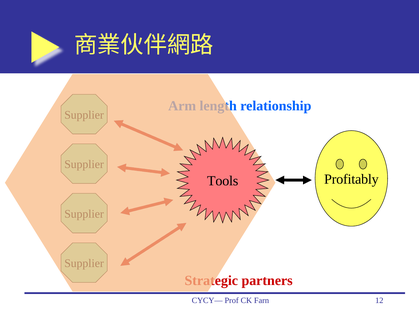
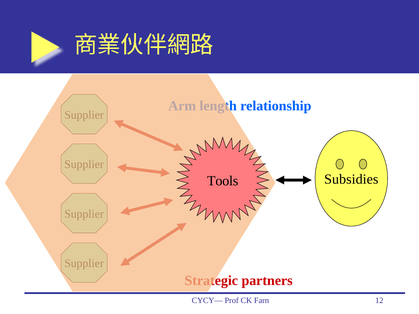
Profitably: Profitably -> Subsidies (351, 180)
